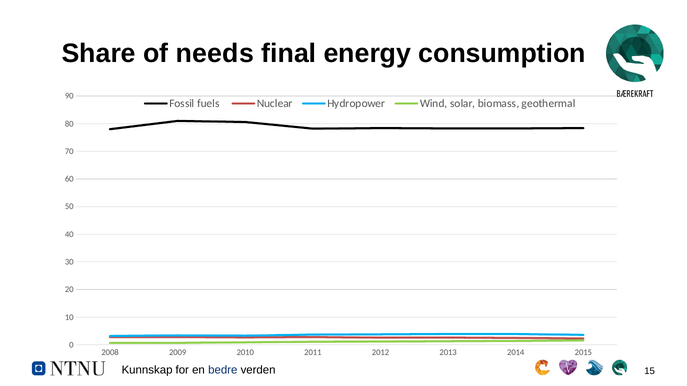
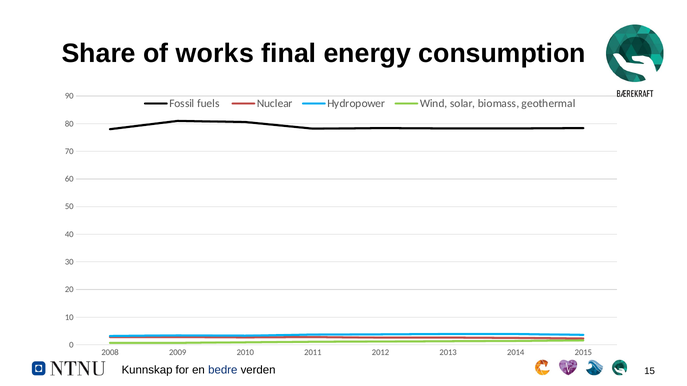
needs: needs -> works (215, 53)
